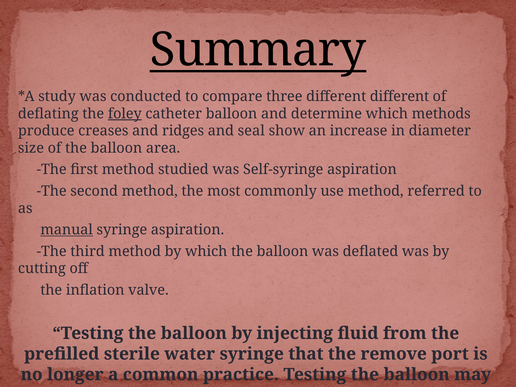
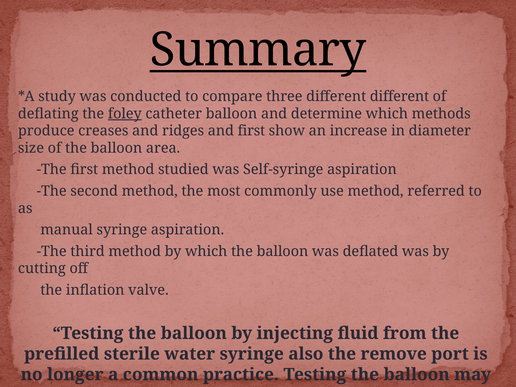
and seal: seal -> first (251, 131)
manual underline: present -> none (67, 230)
that: that -> also (306, 354)
